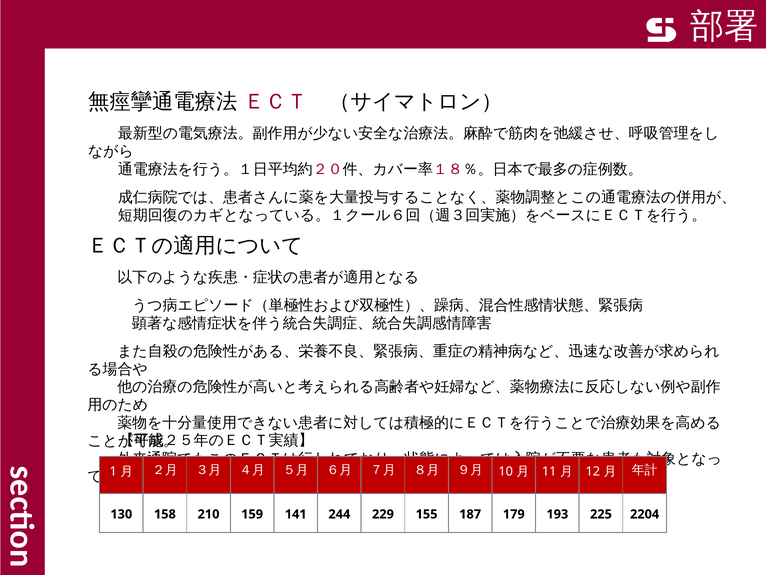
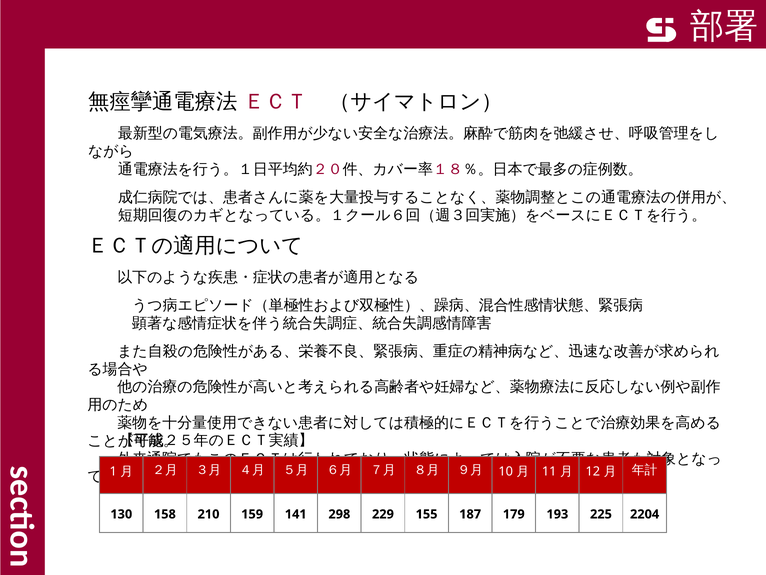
244: 244 -> 298 (339, 514)
